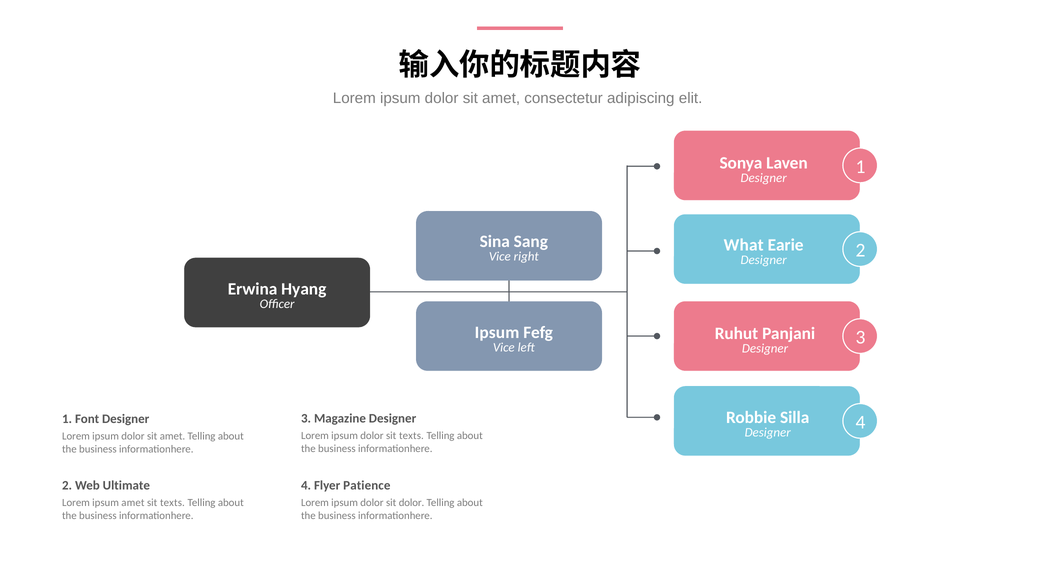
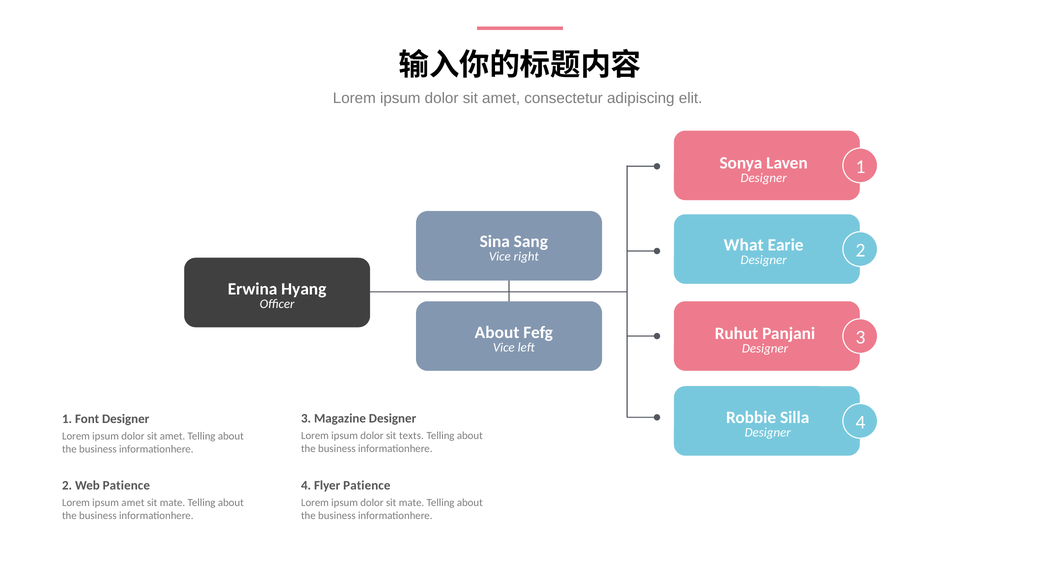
Ipsum: Ipsum -> About (497, 333)
Web Ultimate: Ultimate -> Patience (126, 486)
texts: texts -> mate (172, 503)
dolor sit dolor: dolor -> mate (411, 503)
